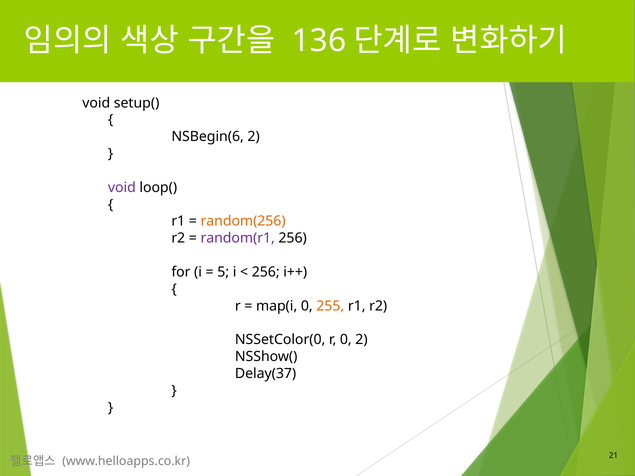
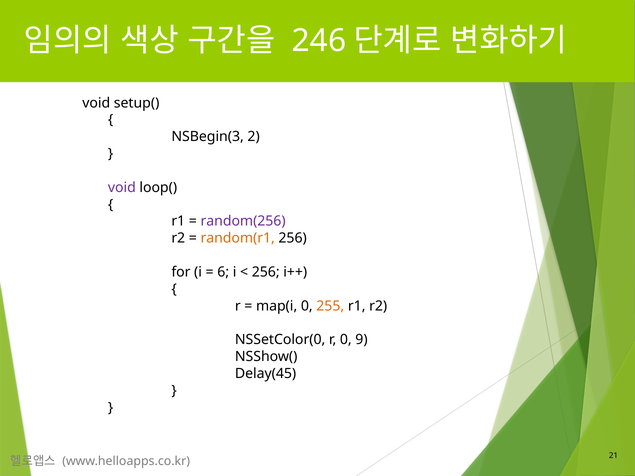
136: 136 -> 246 (319, 41)
NSBegin(6: NSBegin(6 -> NSBegin(3 (208, 137)
random(256 colour: orange -> purple (243, 221)
random(r1 colour: purple -> orange (238, 238)
5: 5 -> 6 (223, 272)
0 2: 2 -> 9 (362, 340)
Delay(37: Delay(37 -> Delay(45 (266, 374)
